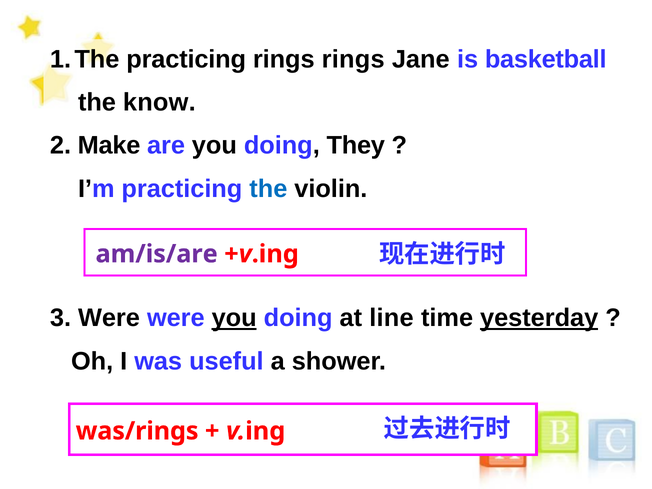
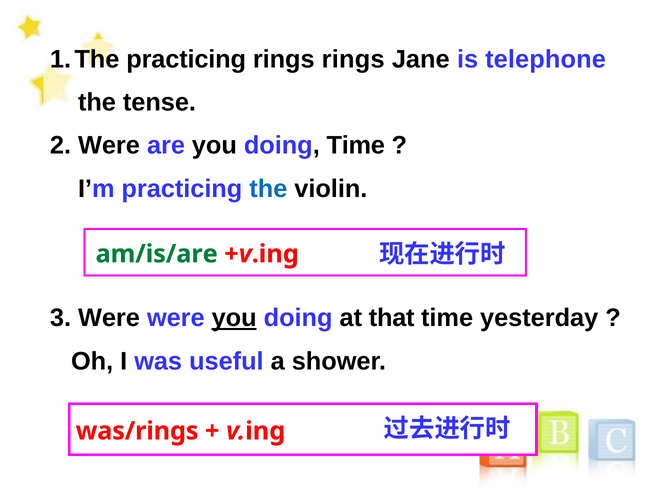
basketball: basketball -> telephone (546, 59)
know: know -> tense (159, 102)
2 Make: Make -> Were (109, 146)
doing They: They -> Time (356, 146)
am/is/are colour: purple -> green (157, 254)
line: line -> that (392, 318)
yesterday underline: present -> none (539, 318)
